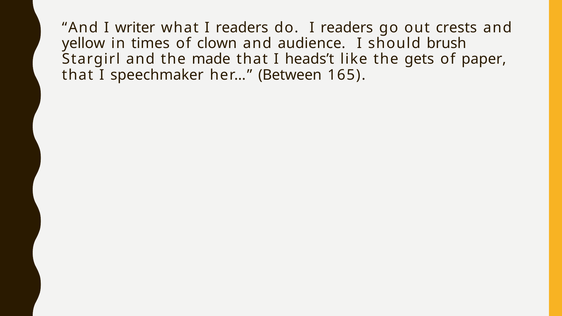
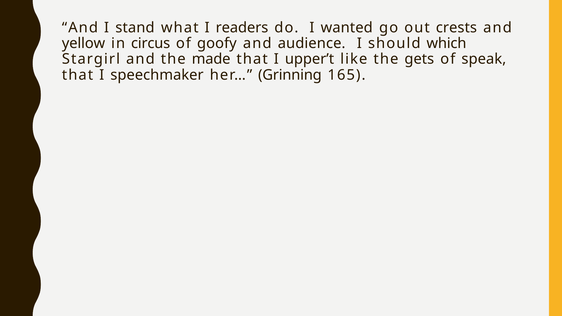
writer: writer -> stand (135, 28)
do I readers: readers -> wanted (347, 28)
times: times -> circus (151, 43)
clown: clown -> goofy (217, 43)
brush: brush -> which (446, 43)
heads’t: heads’t -> upper’t (310, 59)
paper: paper -> speak (484, 59)
Between: Between -> Grinning (290, 75)
